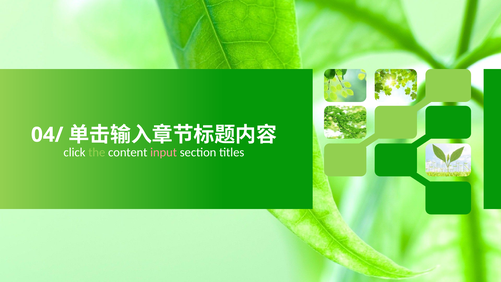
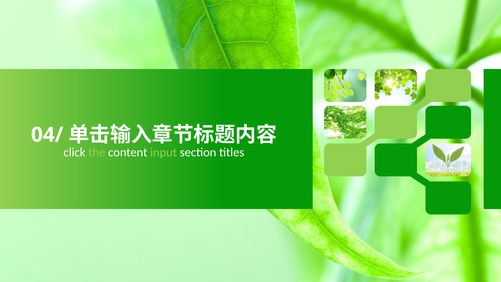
input colour: pink -> light green (164, 152)
